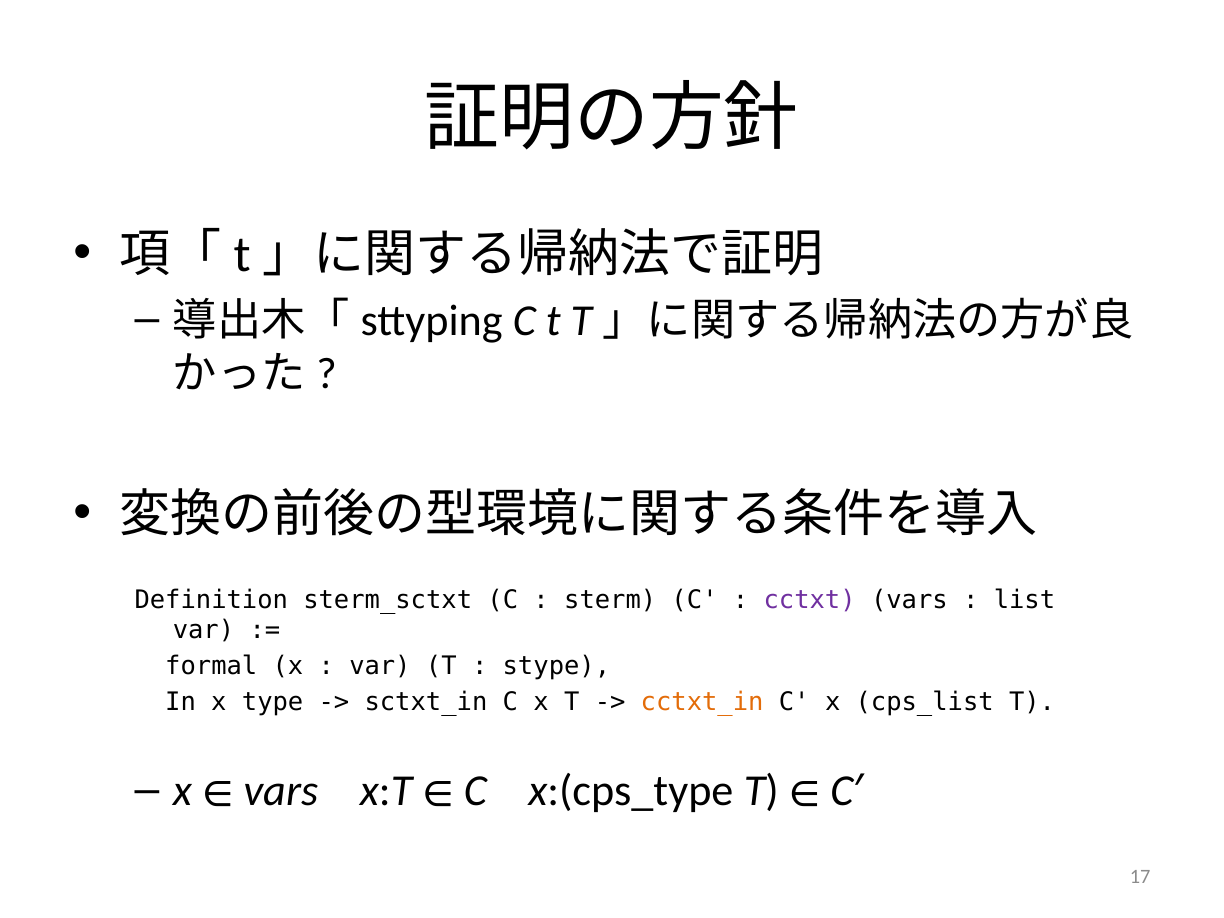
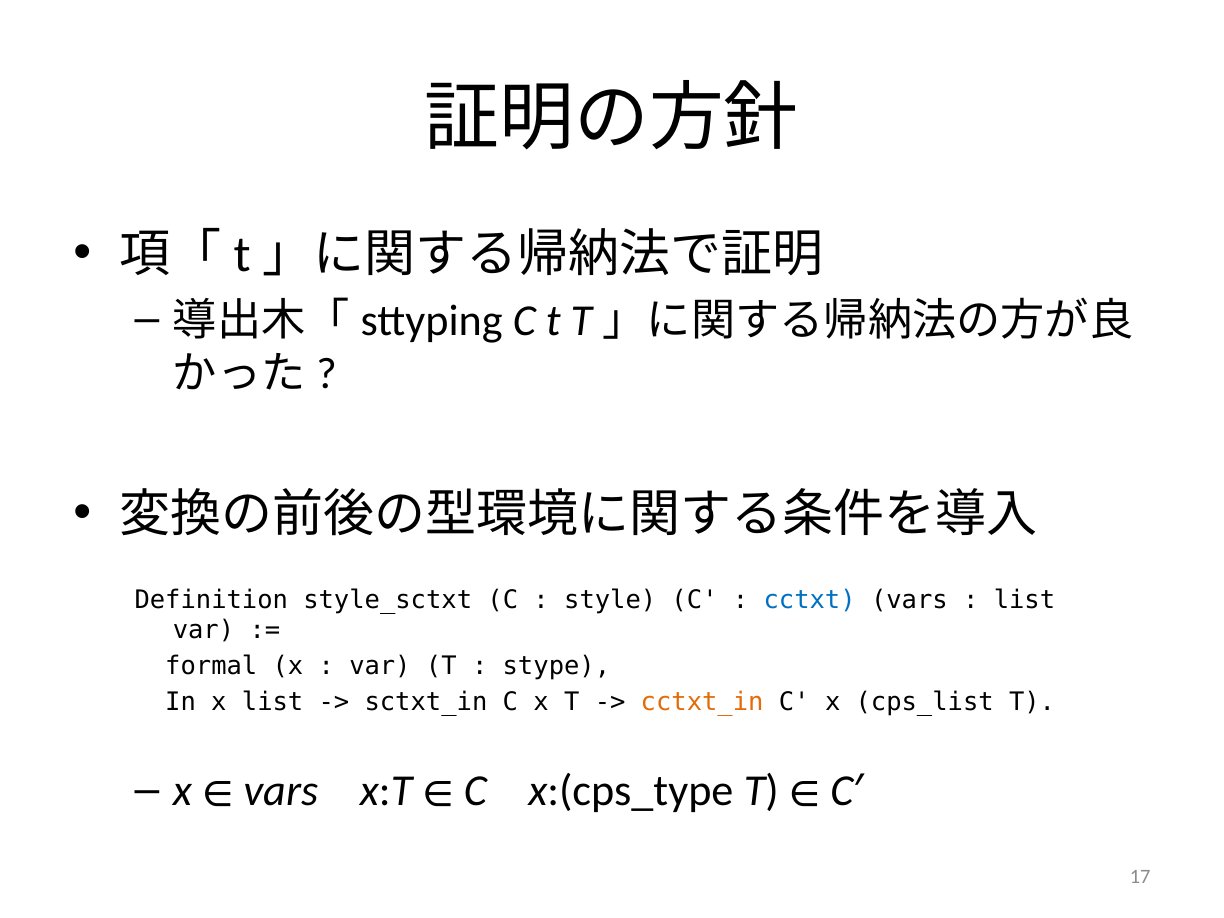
sterm_sctxt: sterm_sctxt -> style_sctxt (388, 600)
sterm: sterm -> style (610, 600)
cctxt colour: purple -> blue (810, 600)
x type: type -> list (273, 703)
